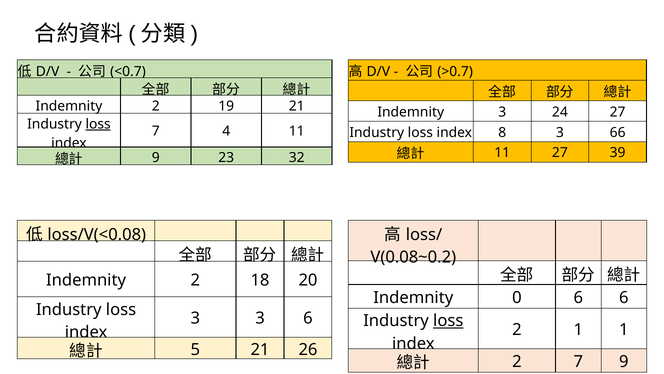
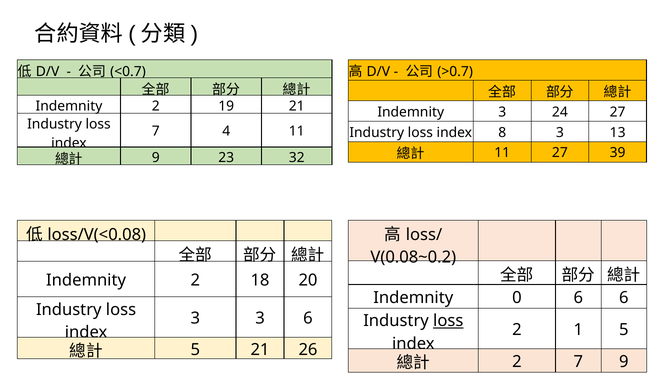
loss underline: present -> none (98, 124)
66: 66 -> 13 (618, 132)
1 1: 1 -> 5 (624, 329)
